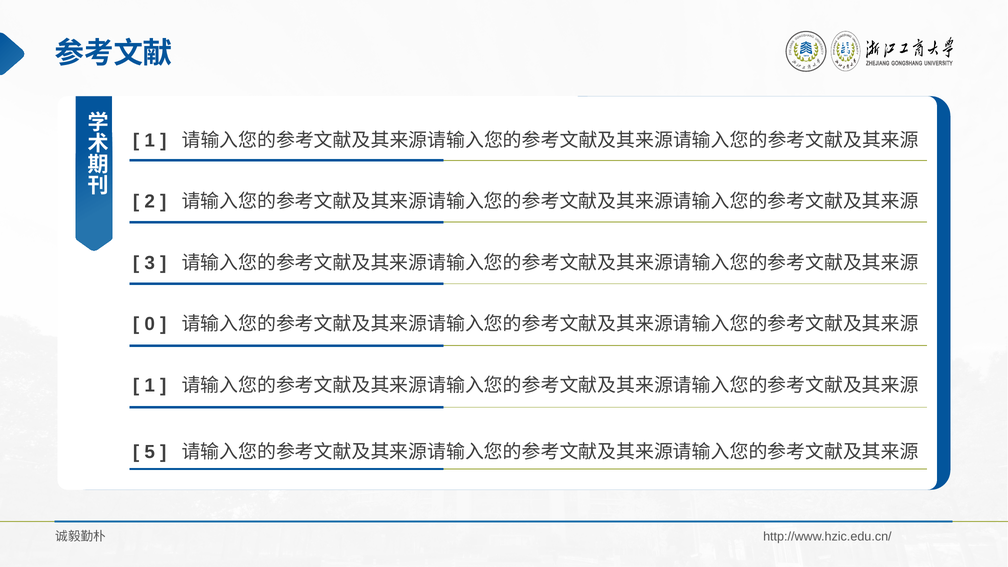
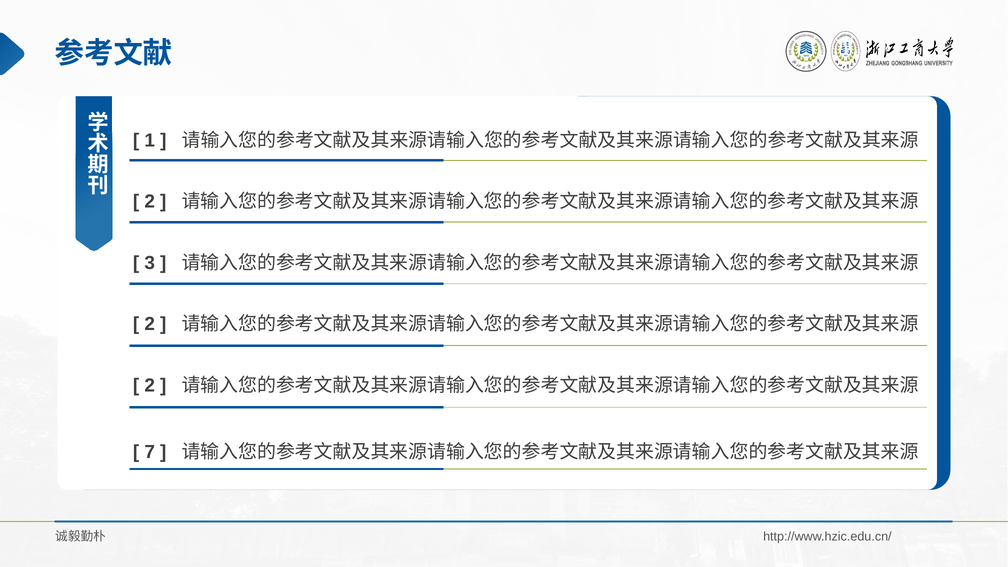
0: 0 -> 2 (150, 324)
1: 1 -> 2 (150, 385)
5: 5 -> 7 (150, 452)
